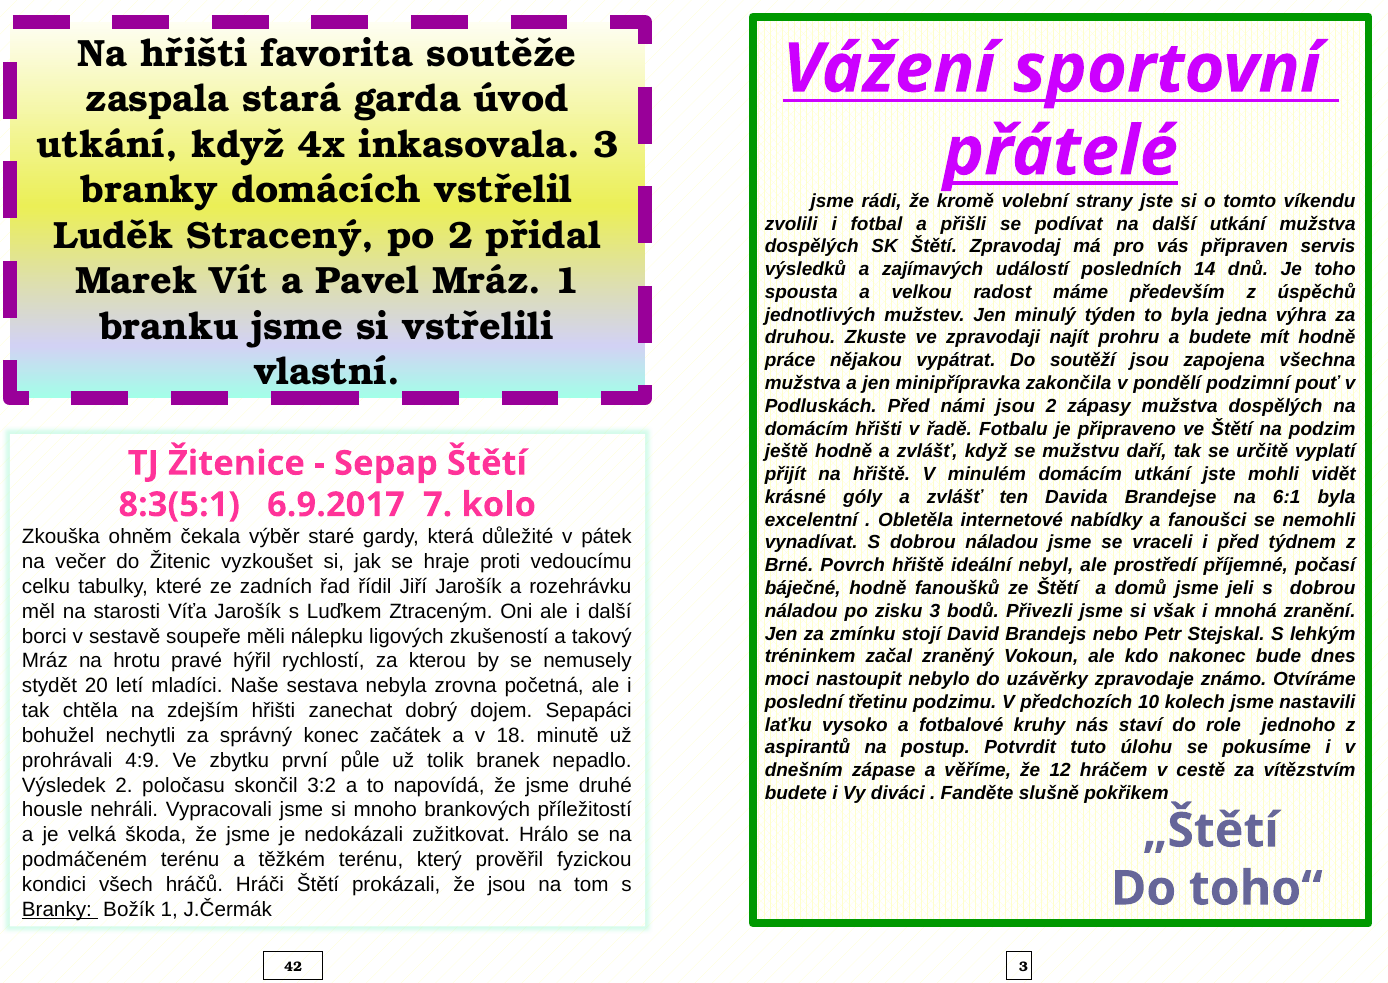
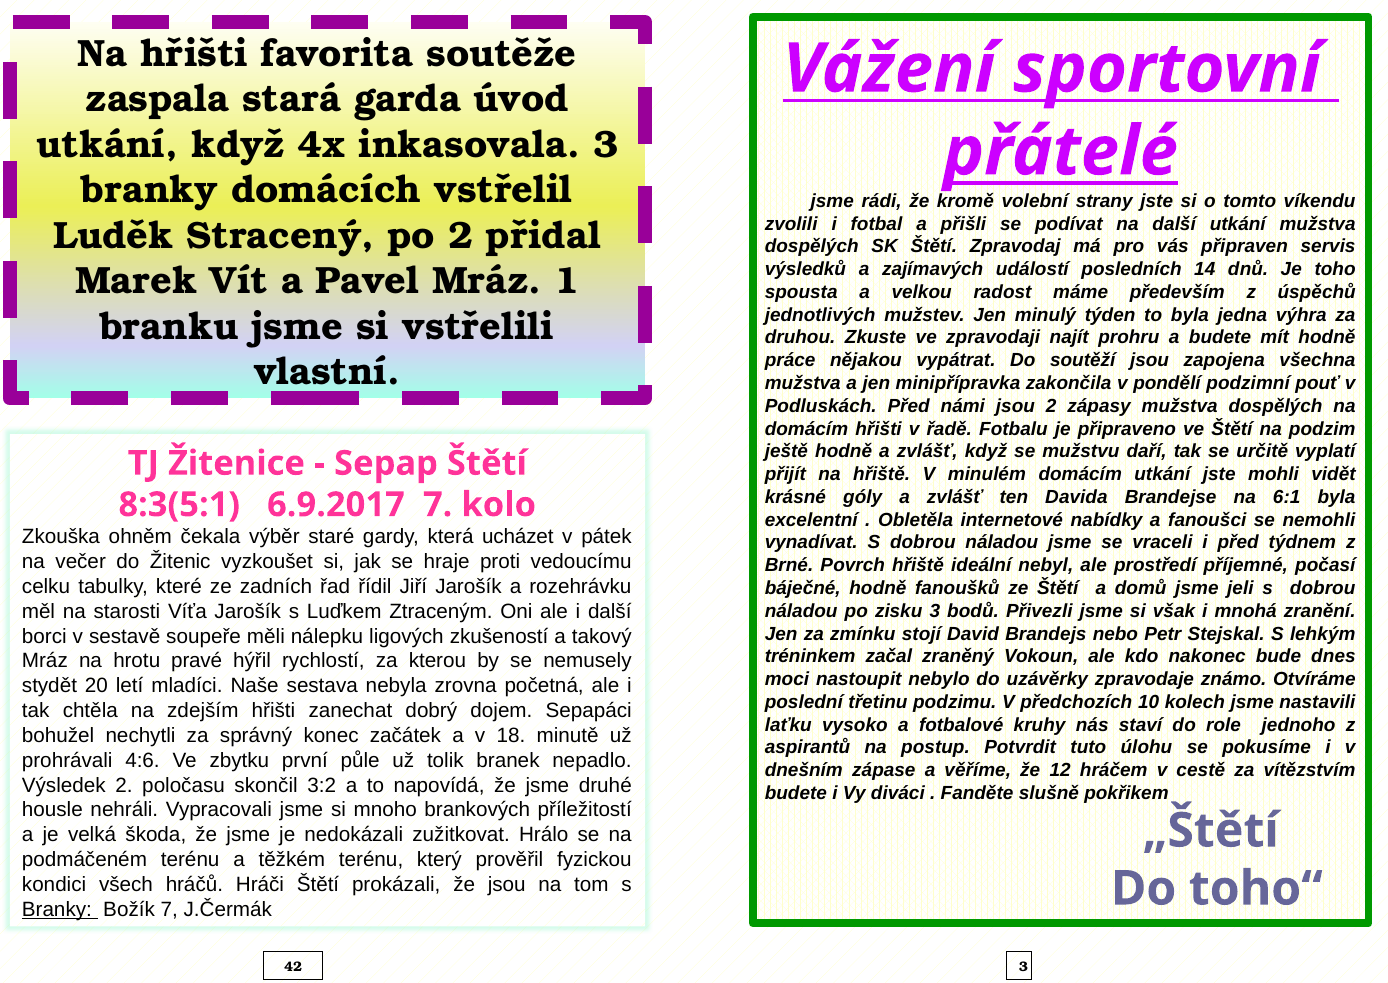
důležité: důležité -> ucházet (518, 537)
4:9: 4:9 -> 4:6 (142, 760)
Božík 1: 1 -> 7 (169, 909)
